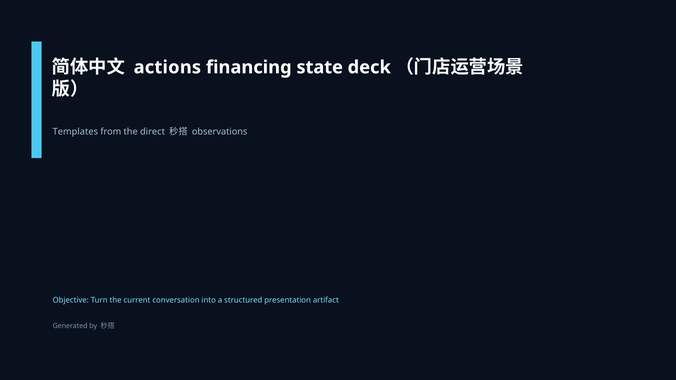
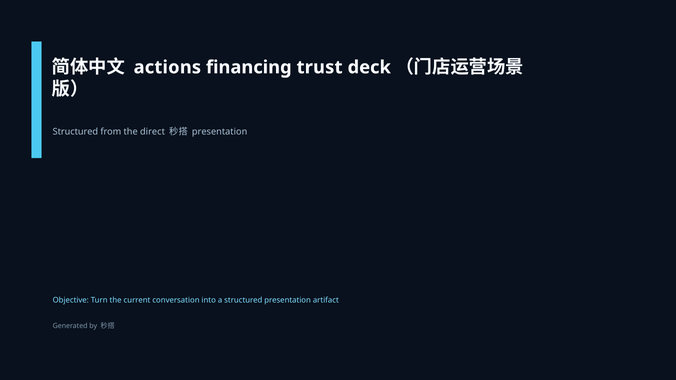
state: state -> trust (320, 67)
Templates: Templates -> Structured (75, 132)
observations: observations -> presentation (220, 132)
